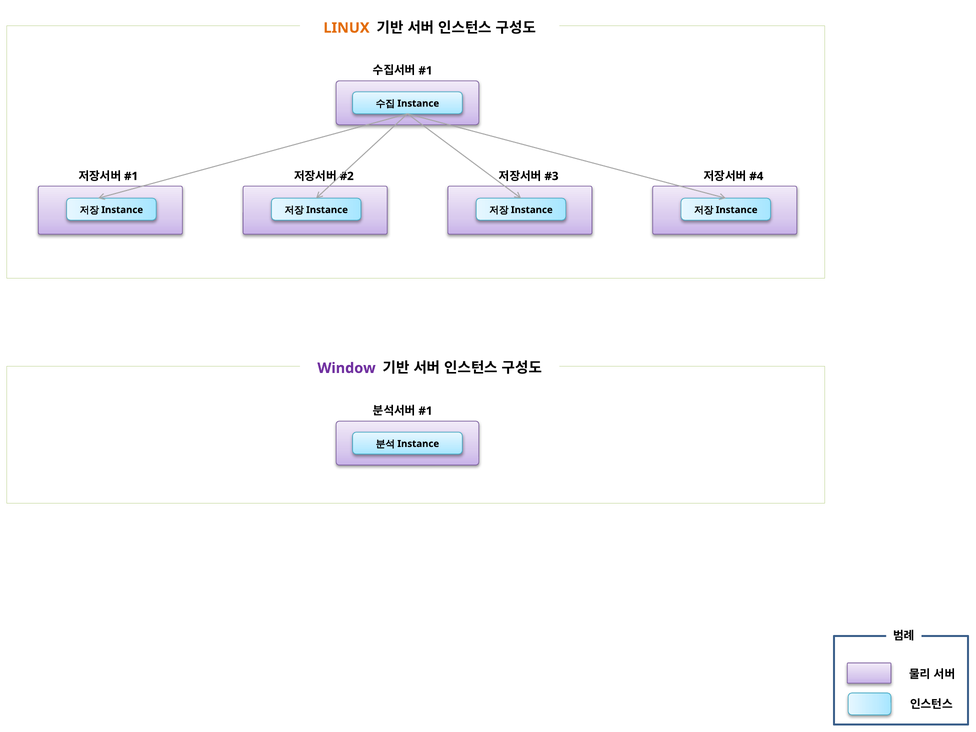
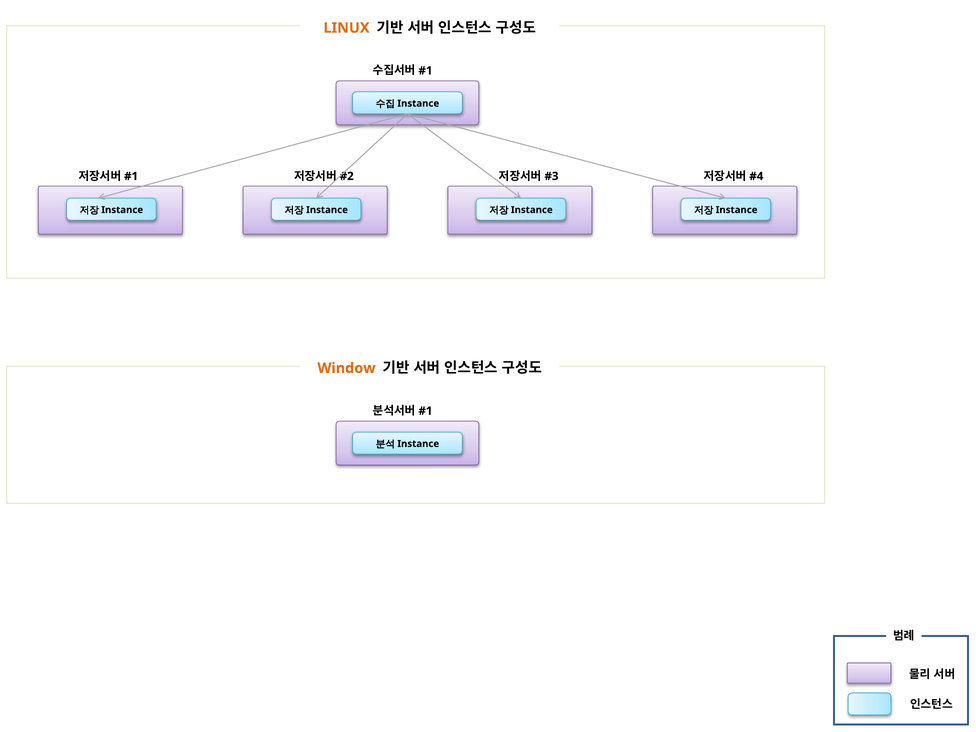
Window colour: purple -> orange (347, 368)
